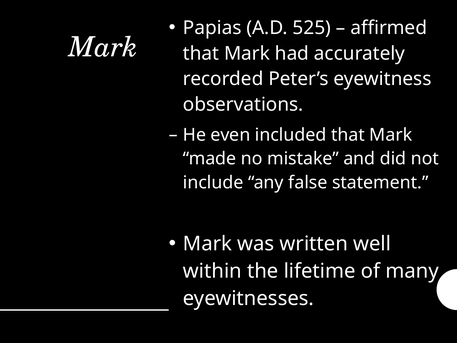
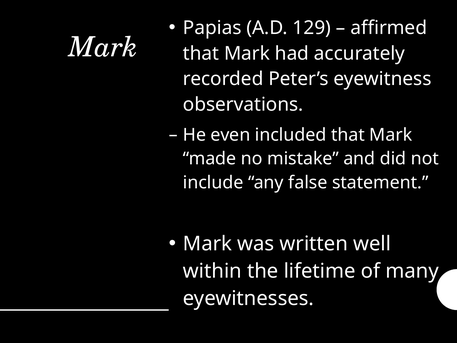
525: 525 -> 129 (312, 28)
